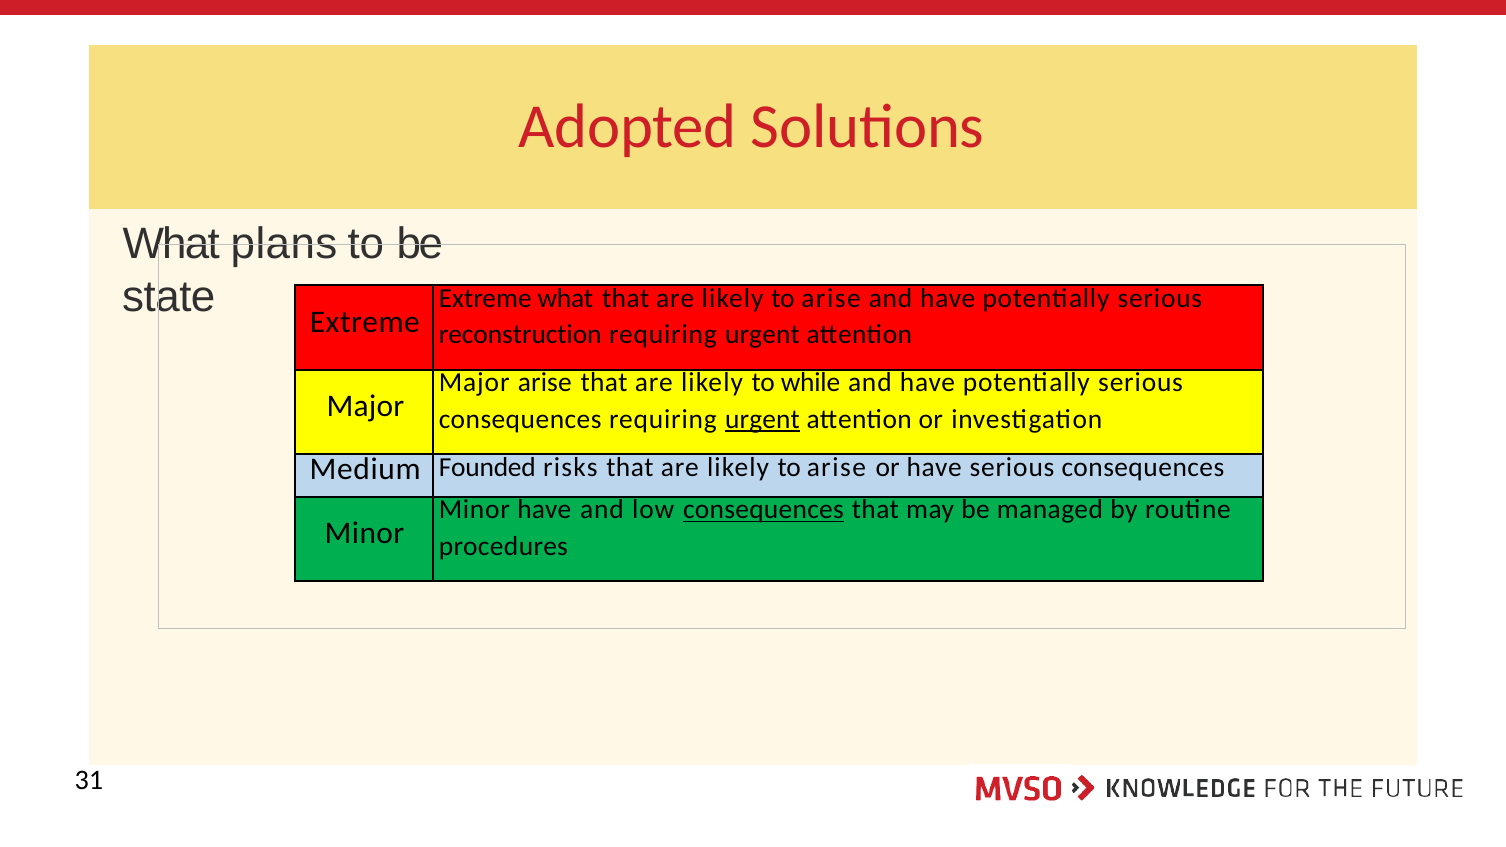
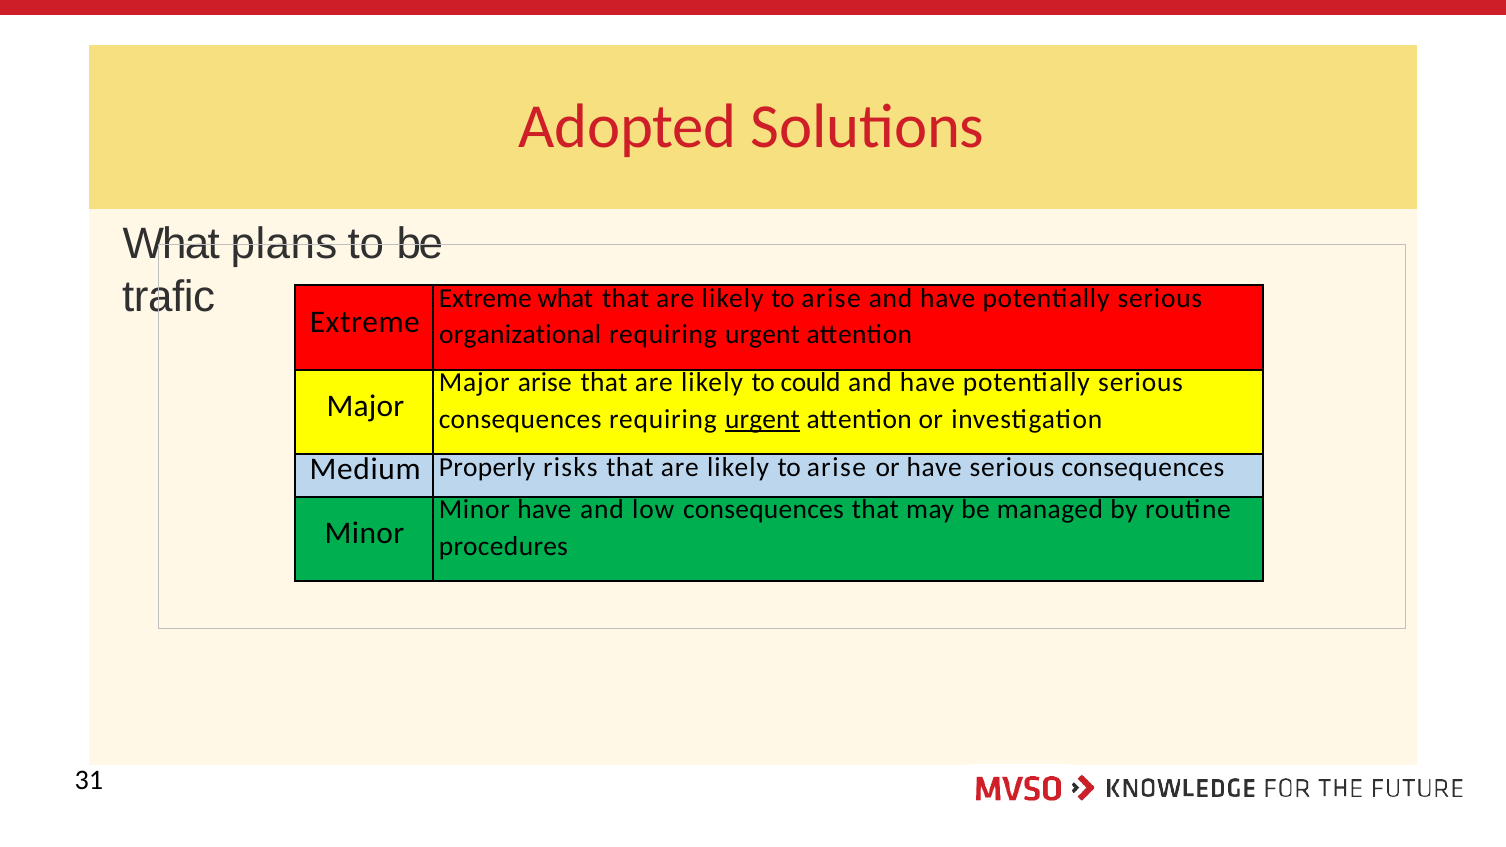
state: state -> trafic (169, 297)
reconstruction: reconstruction -> organizational (520, 335)
while: while -> could (811, 383)
Founded: Founded -> Properly (487, 467)
consequences underline: present -> none (763, 510)
